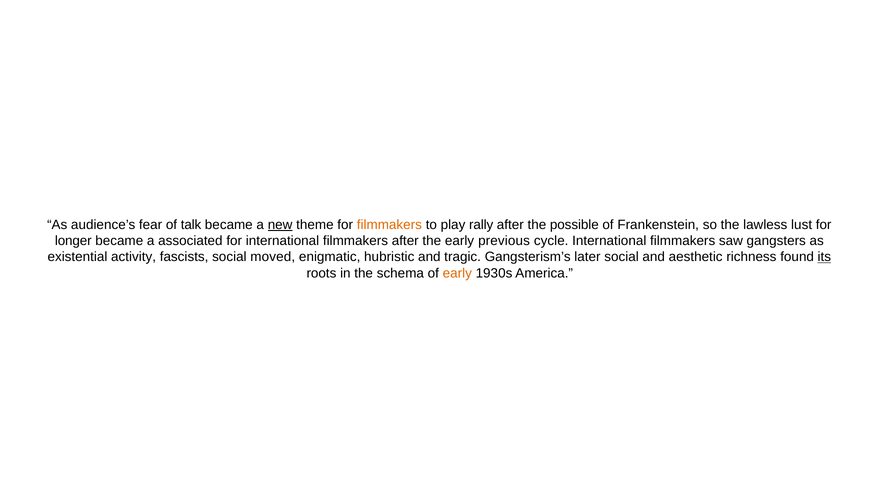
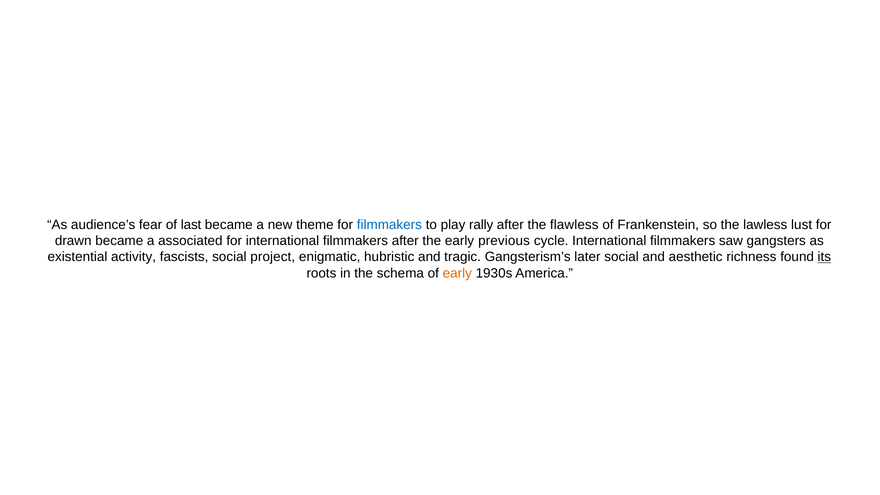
talk: talk -> last (191, 225)
new underline: present -> none (280, 225)
filmmakers colour: orange -> blue (389, 225)
possible: possible -> flawless (574, 225)
longer: longer -> drawn (73, 241)
moved: moved -> project (273, 257)
